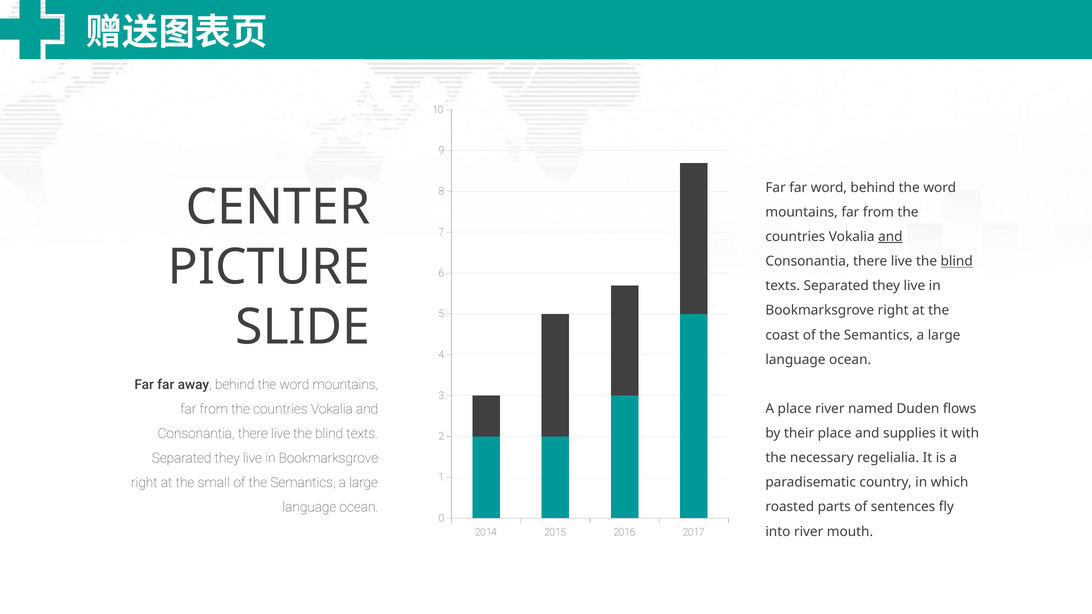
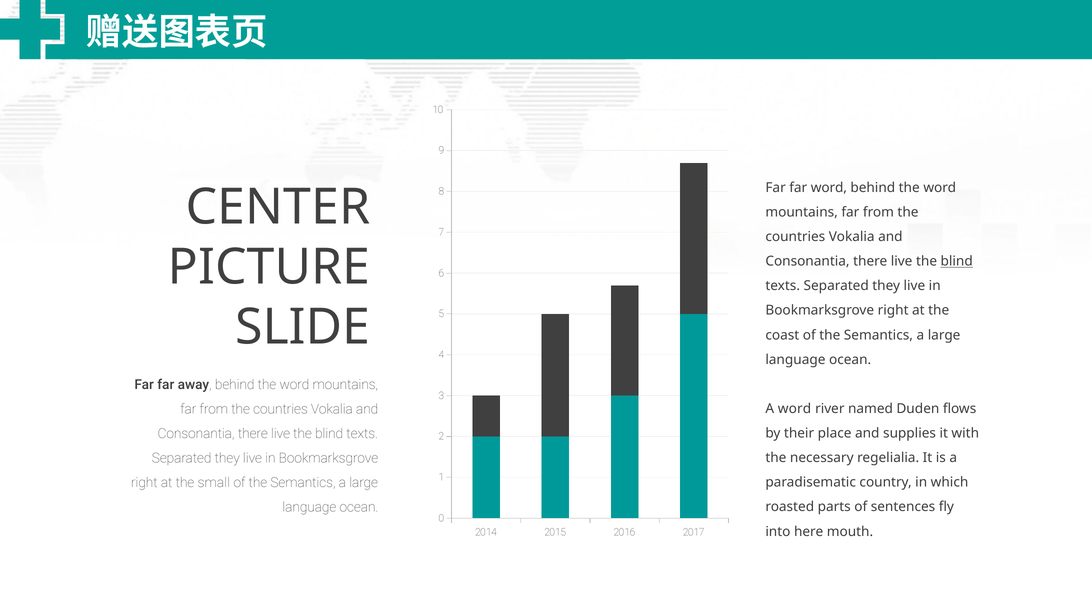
and underline: present -> none (890, 237)
A place: place -> word (795, 409)
into river: river -> here (809, 532)
